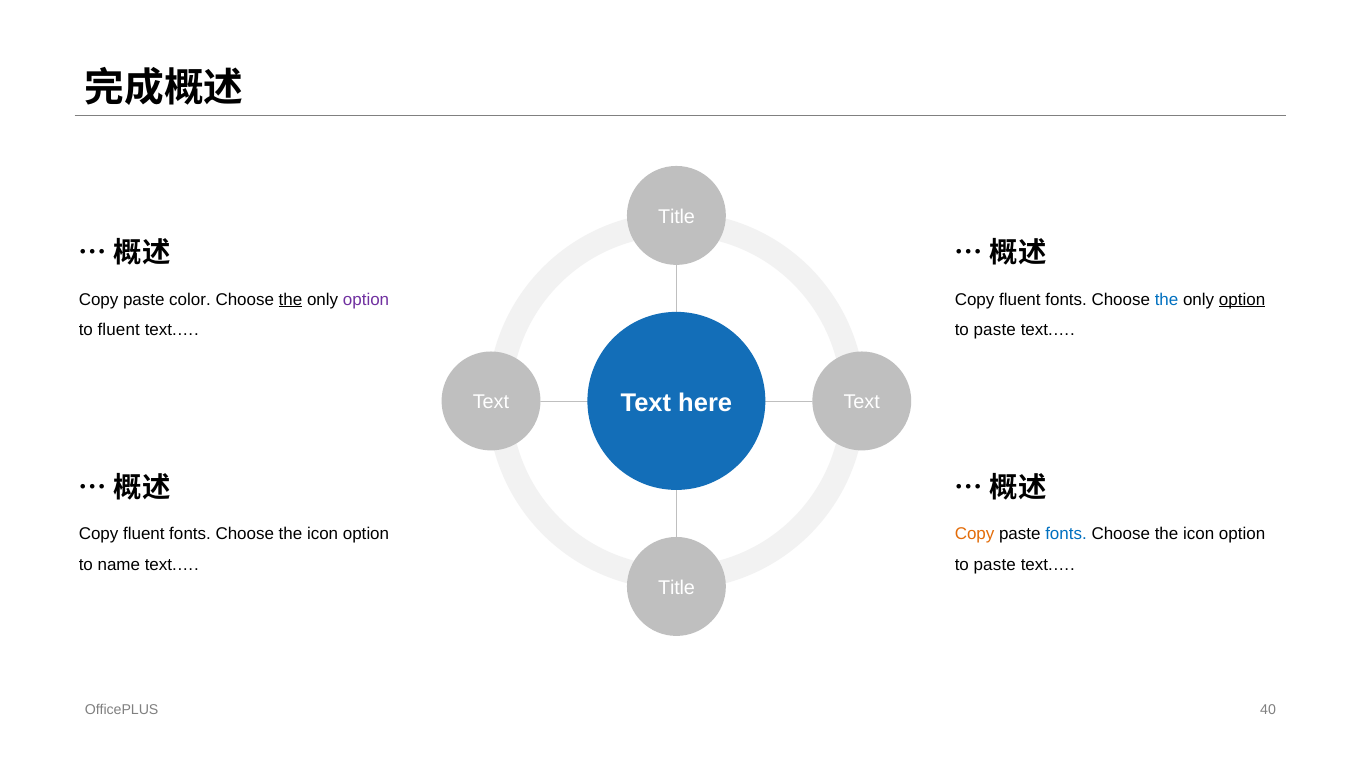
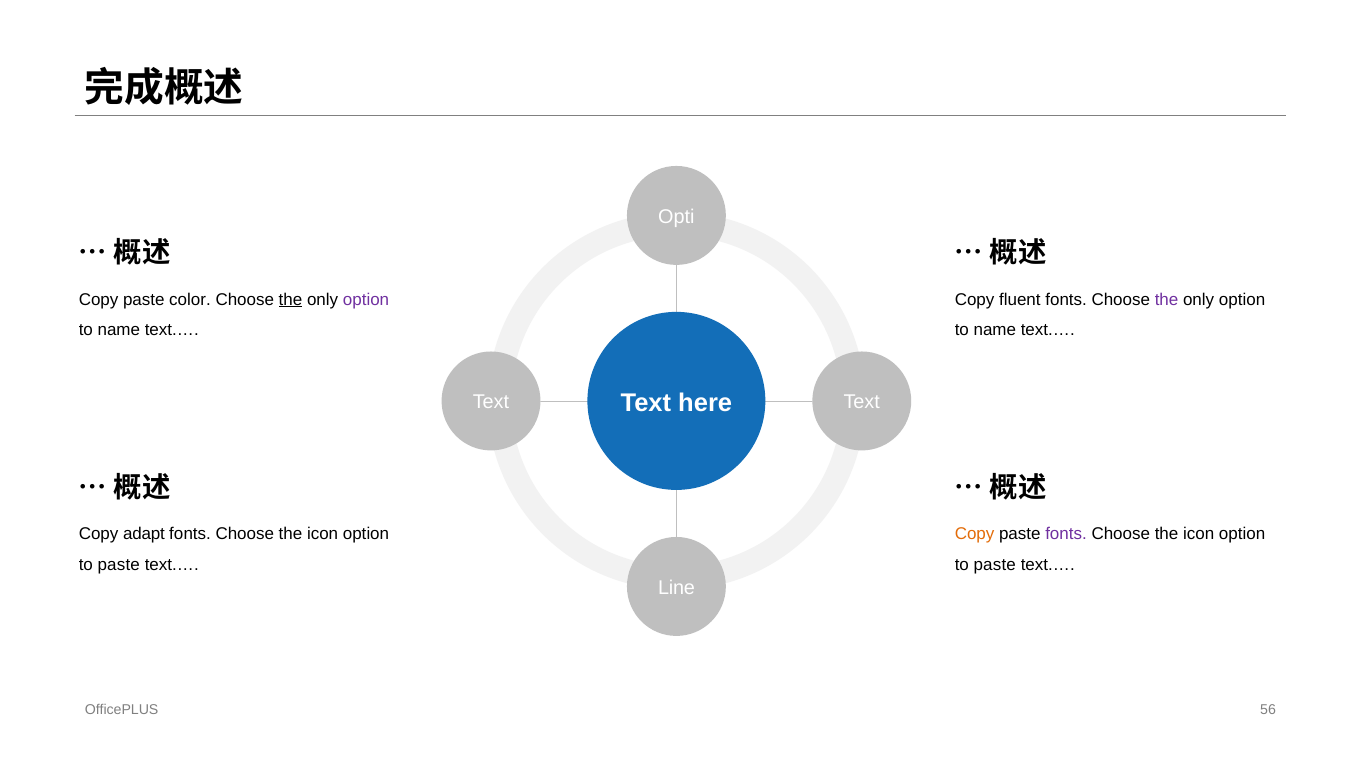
Title: Title -> Opti (676, 217)
the colour: blue -> purple (1167, 299)
option underline: present -> none (1242, 299)
fluent: fluent -> name (119, 330)
paste: paste -> name (995, 330)
fluent: fluent -> adapt (144, 534)
fonts colour: blue -> purple (1066, 534)
name: name -> paste (119, 564)
Title: Title -> Line (676, 587)
40: 40 -> 56 (1268, 709)
